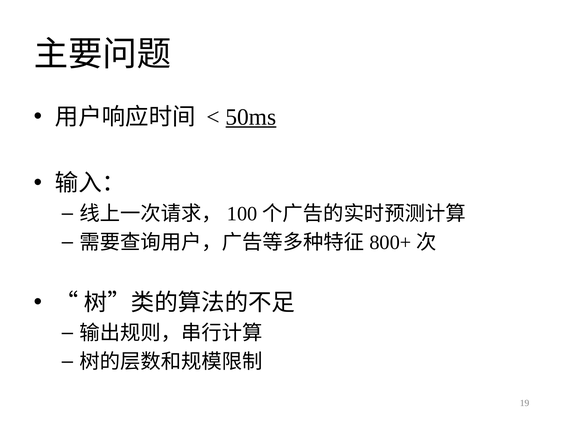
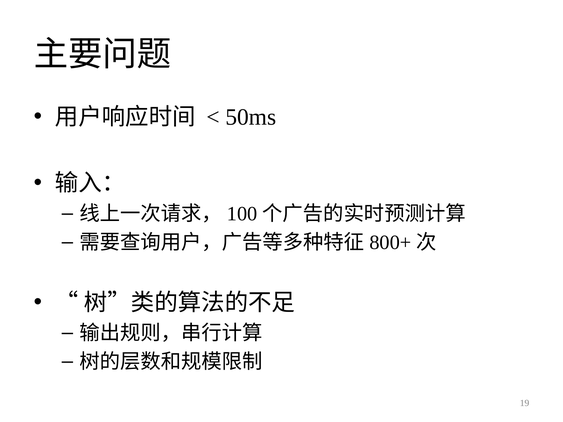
50ms underline: present -> none (251, 117)
